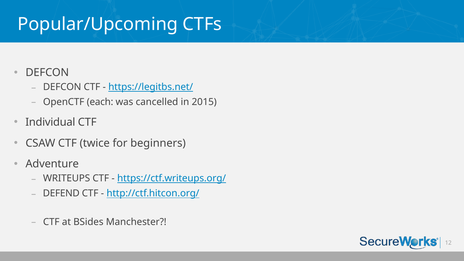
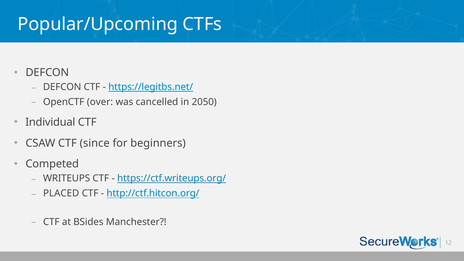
each: each -> over (100, 102)
2015: 2015 -> 2050 (204, 102)
twice: twice -> since (95, 143)
Adventure: Adventure -> Competed (52, 164)
DEFEND: DEFEND -> PLACED (61, 193)
